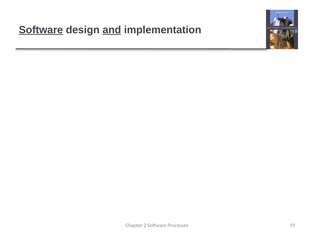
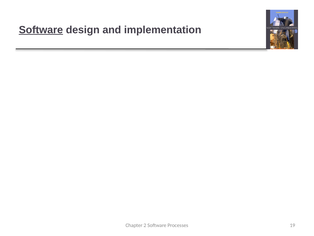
and underline: present -> none (112, 30)
